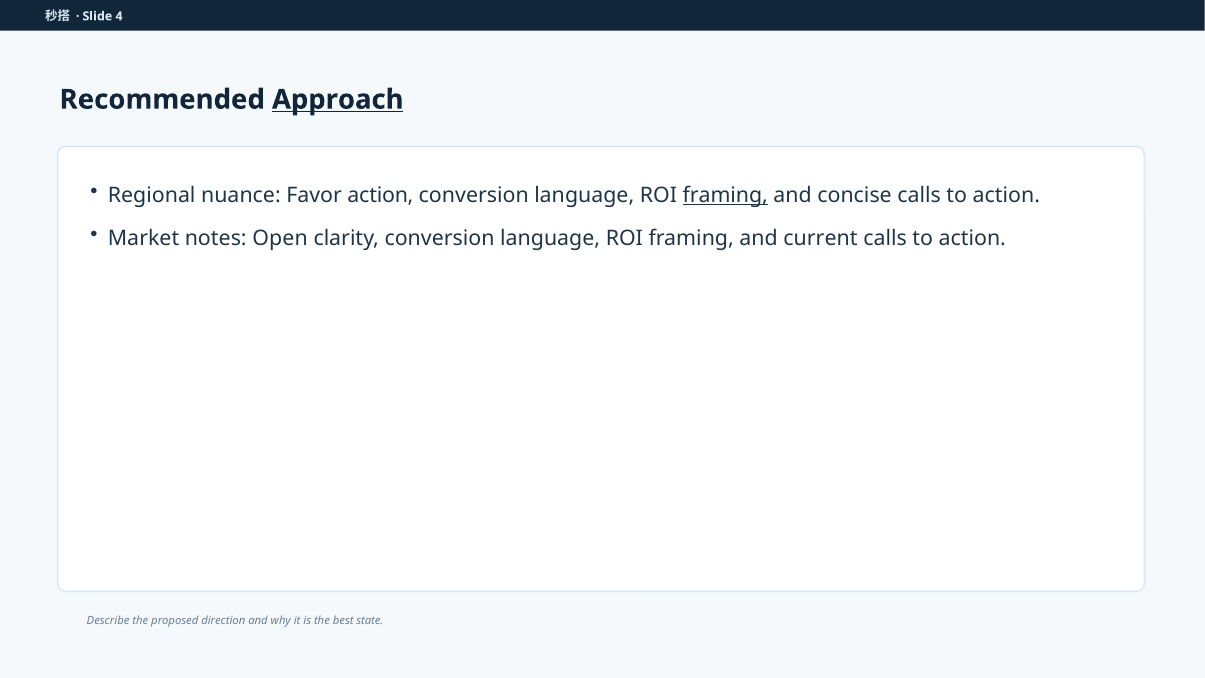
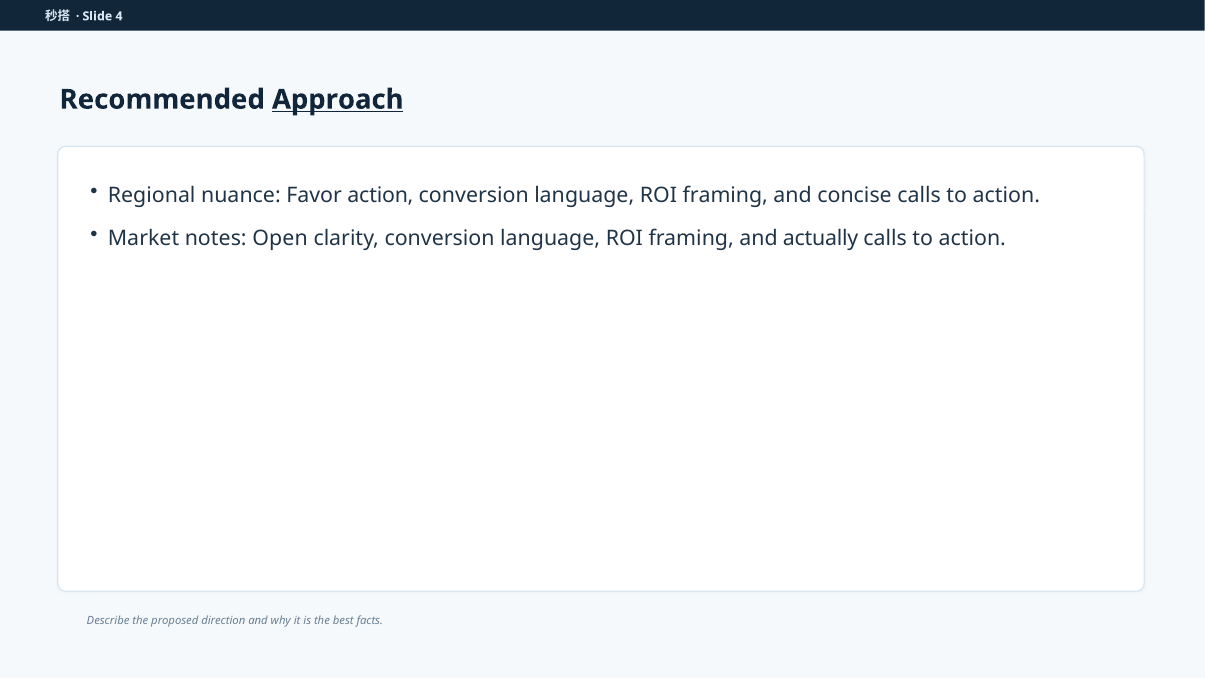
framing underline: present -> none (725, 195)
current: current -> actually (821, 238)
state: state -> facts (370, 621)
